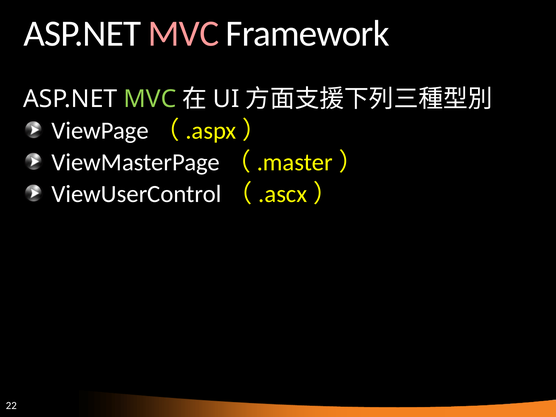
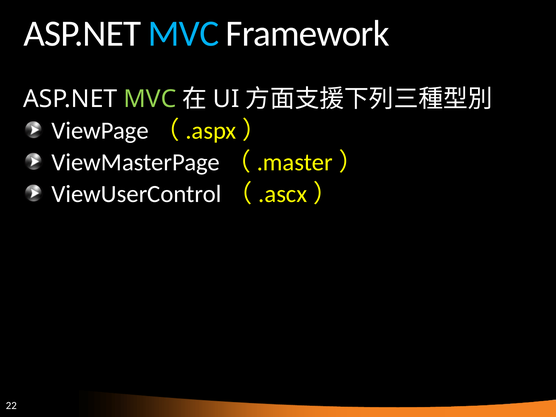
MVC colour: pink -> light blue (184, 34)
